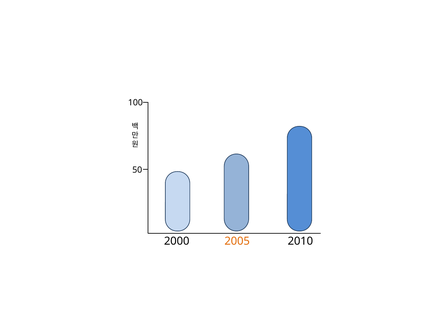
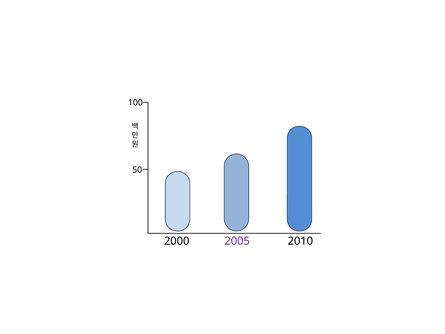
2005 colour: orange -> purple (237, 241)
